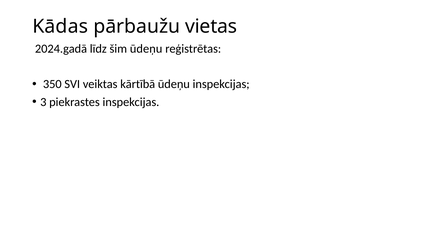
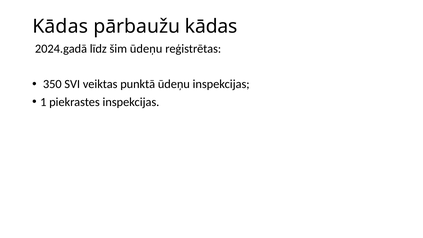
pārbaužu vietas: vietas -> kādas (211, 26)
kārtībā: kārtībā -> punktā (138, 84)
3: 3 -> 1 (43, 102)
